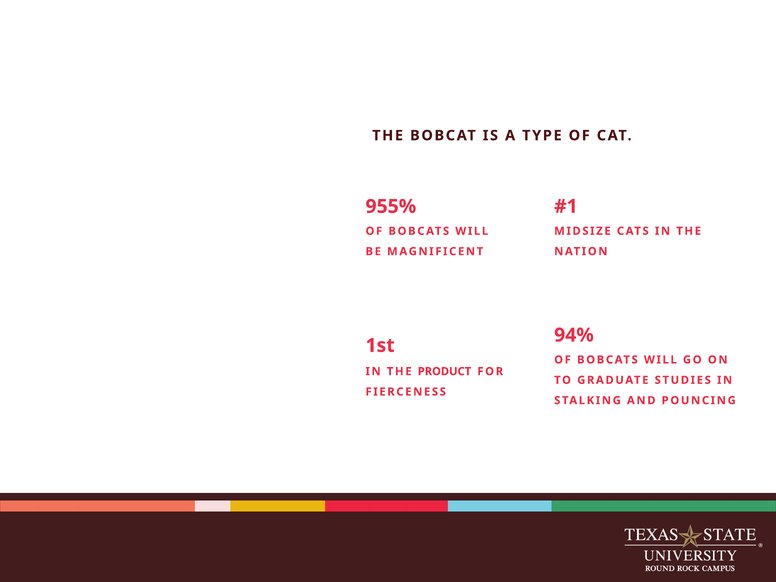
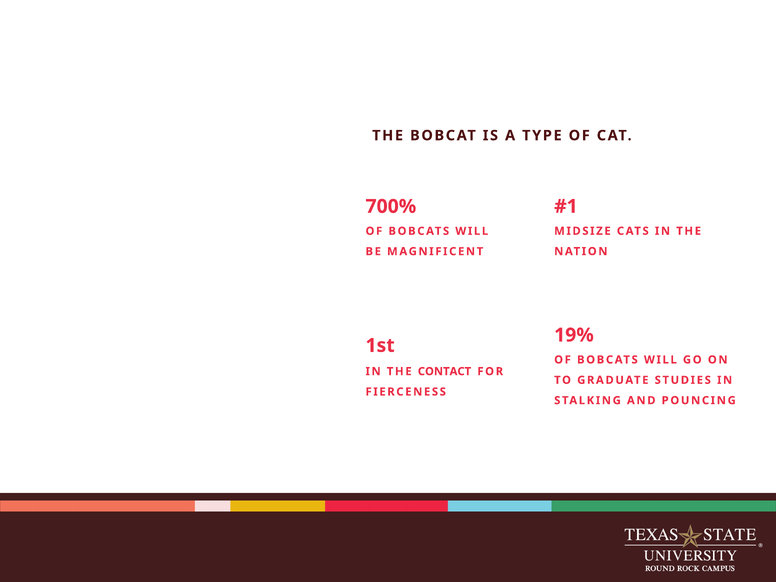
955%: 955% -> 700% (391, 206)
94%: 94% -> 19% (574, 335)
PRODUCT: PRODUCT -> CONTACT (444, 371)
